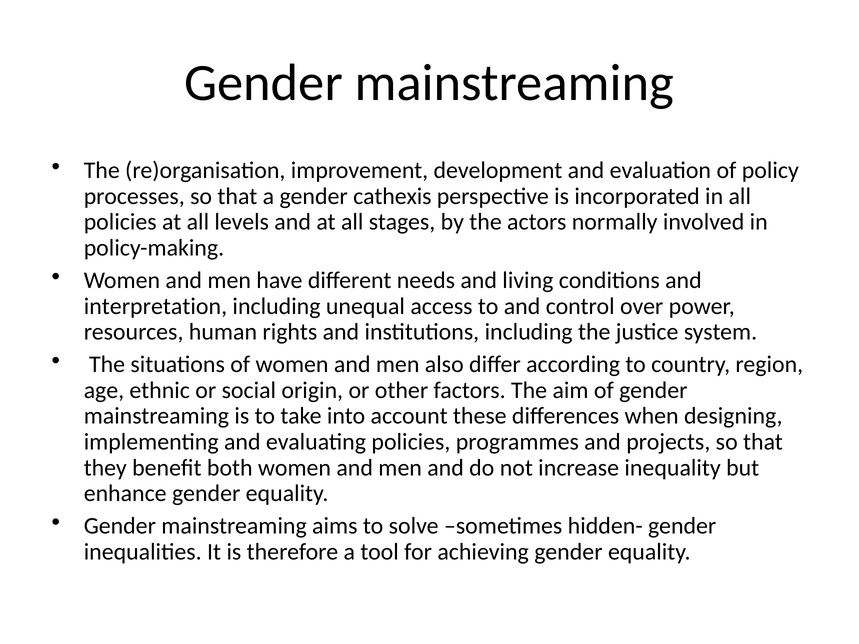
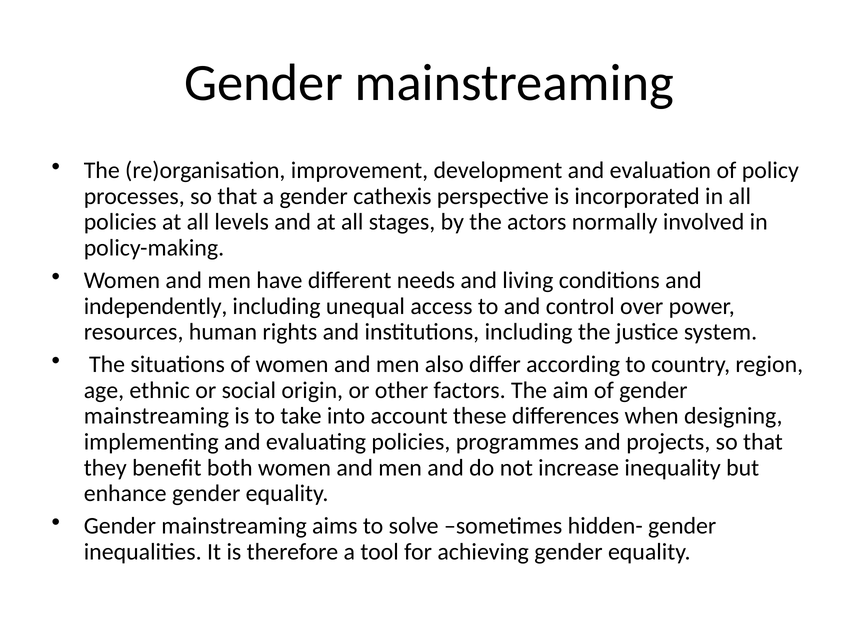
interpretation: interpretation -> independently (156, 306)
